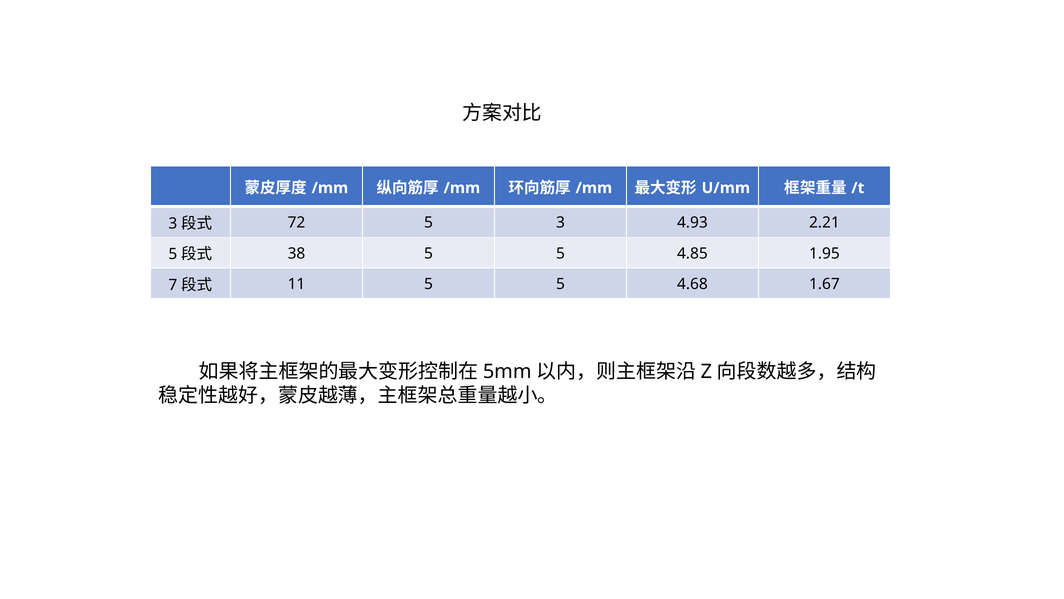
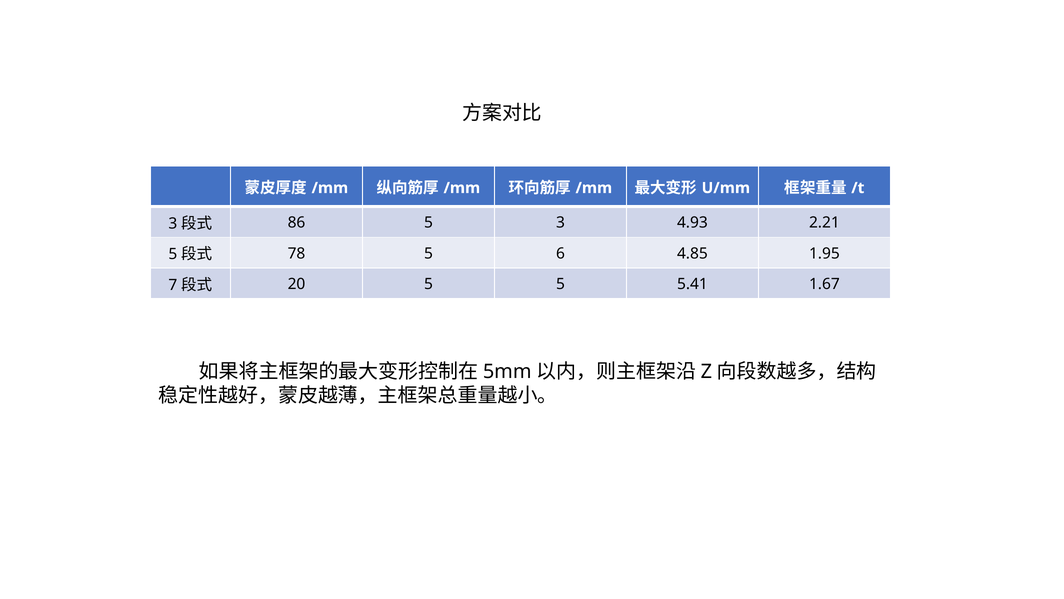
72: 72 -> 86 (297, 223)
38: 38 -> 78 (297, 253)
5: 5 -> 6 (561, 253)
11: 11 -> 20 (297, 284)
4.68: 4.68 -> 5.41 (692, 284)
